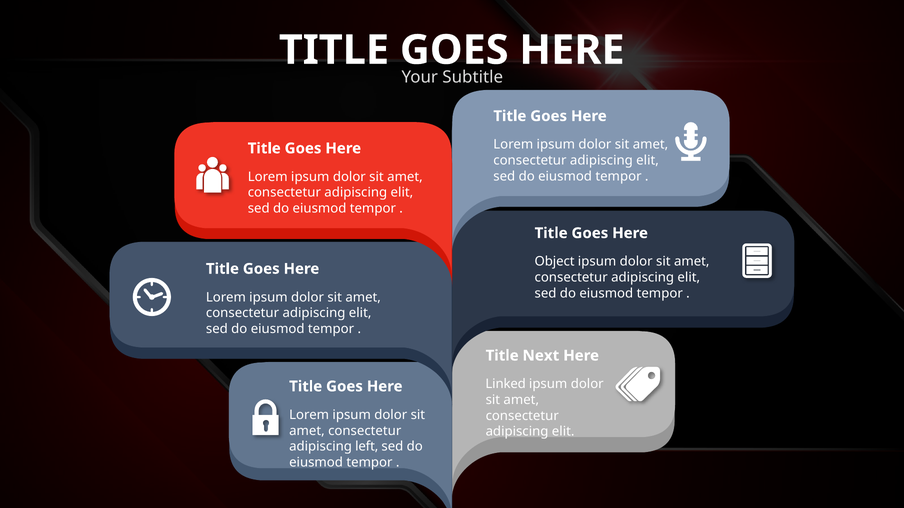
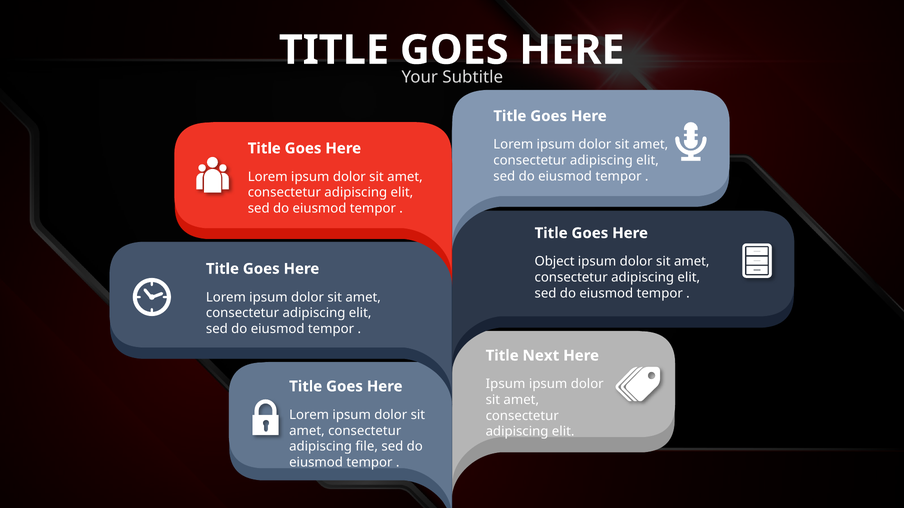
Linked: Linked -> Ipsum (506, 384)
left: left -> file (367, 447)
